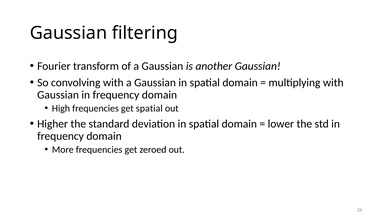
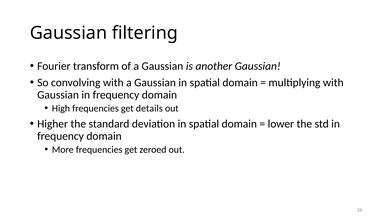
get spatial: spatial -> details (149, 109)
